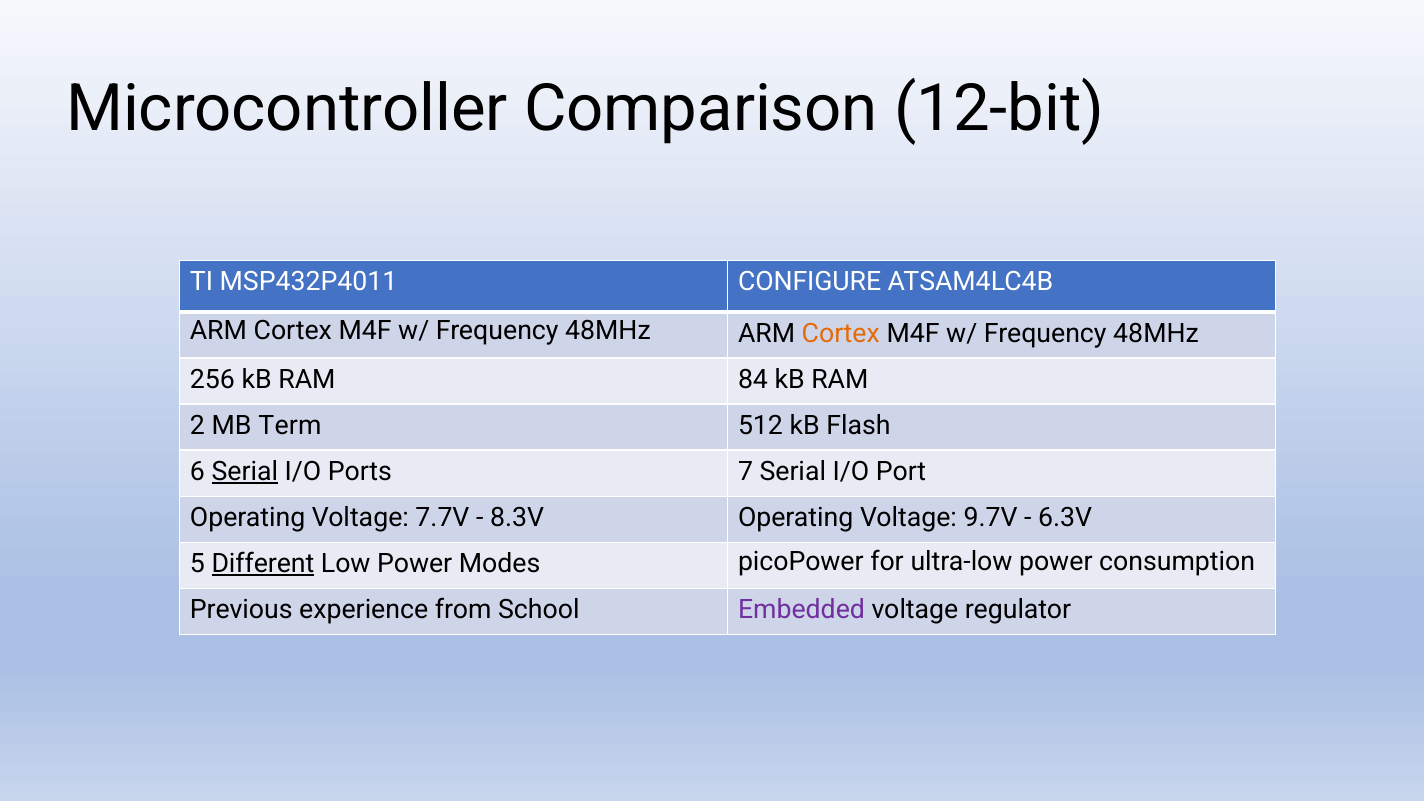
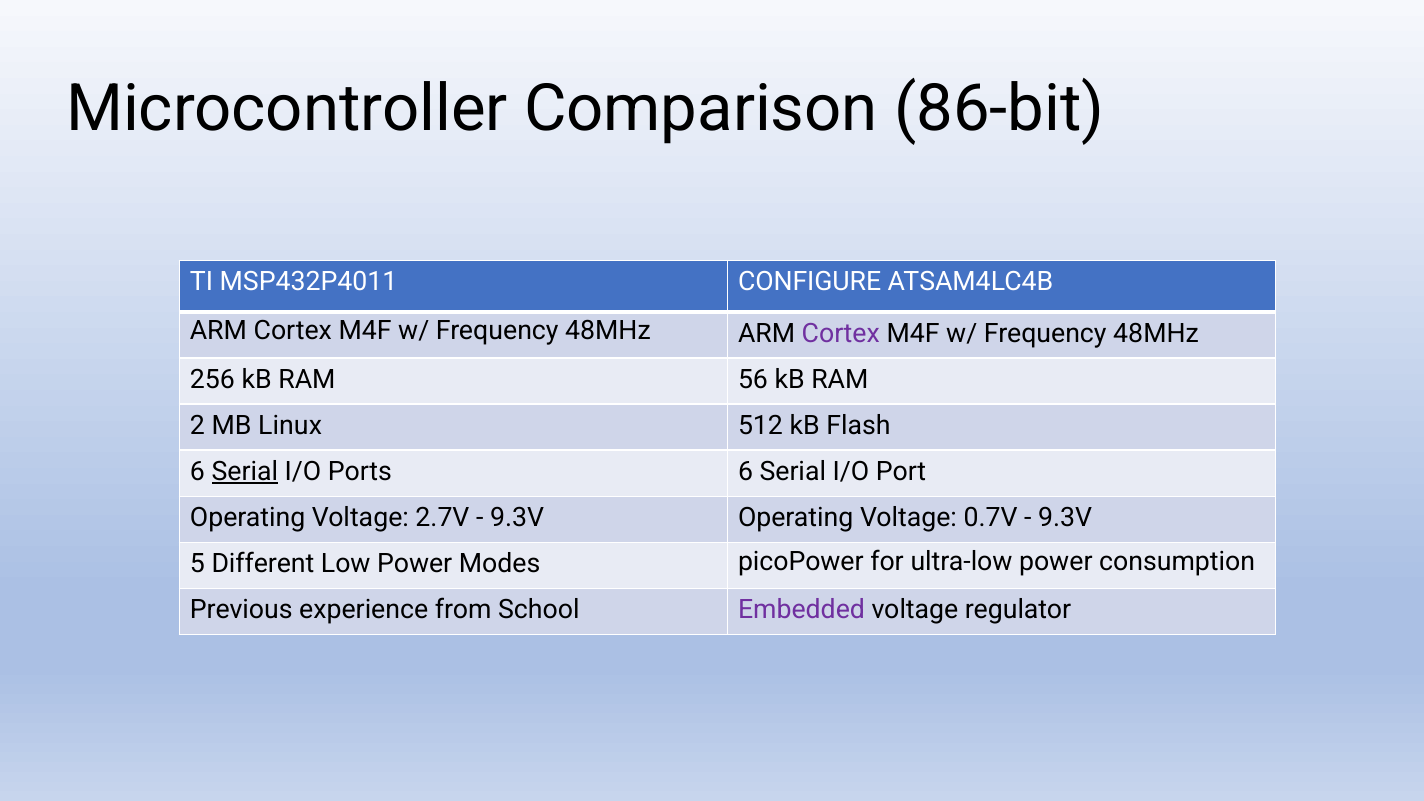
12-bit: 12-bit -> 86-bit (999, 109)
Cortex colour: orange -> purple (841, 333)
84: 84 -> 56 (753, 379)
Term: Term -> Linux (290, 425)
Ports 7: 7 -> 6 (746, 471)
7.7V: 7.7V -> 2.7V (442, 517)
8.3V: 8.3V -> 9.3V (517, 517)
9.7V: 9.7V -> 0.7V (991, 517)
6.3V: 6.3V -> 9.3V (1065, 517)
Different underline: present -> none (263, 563)
